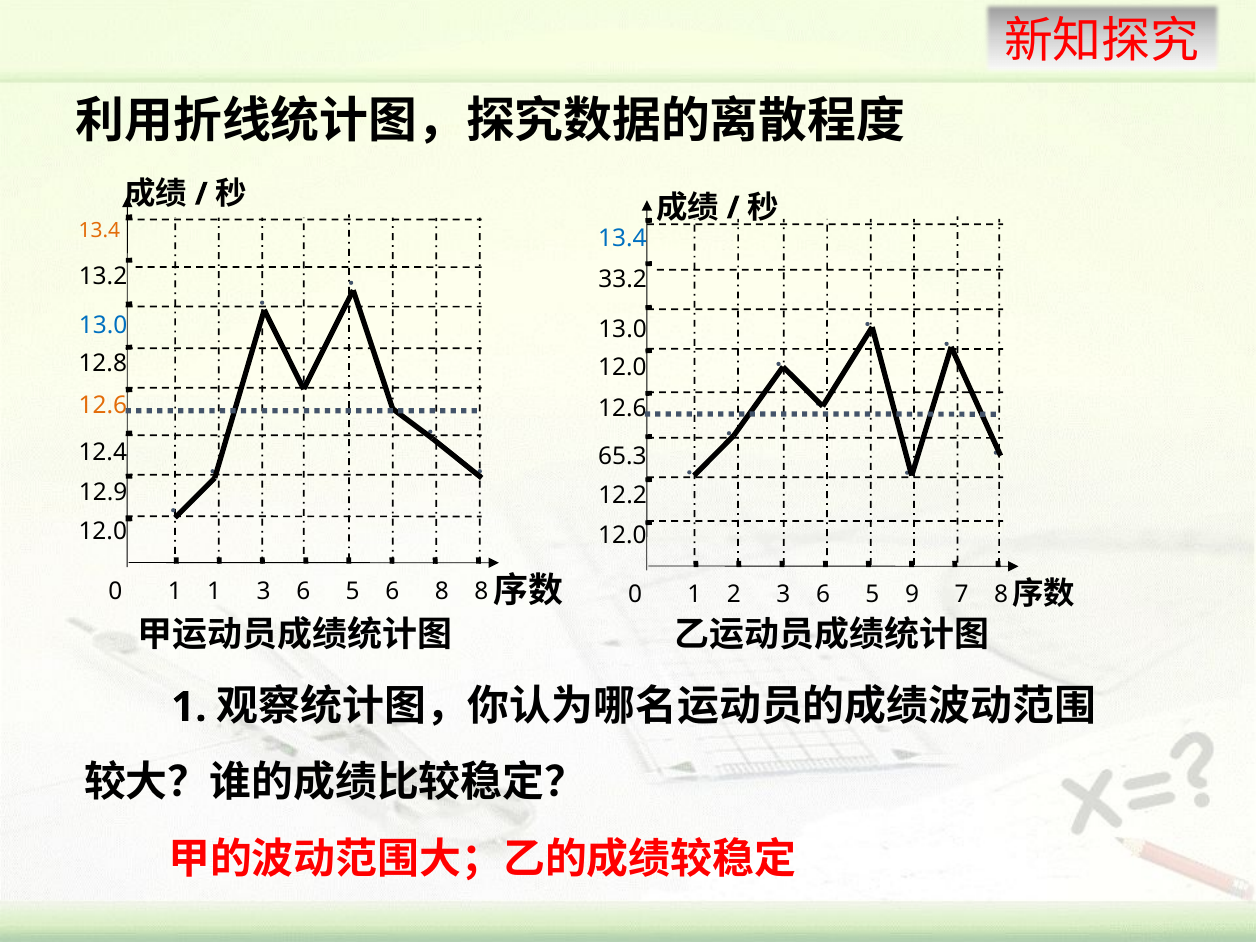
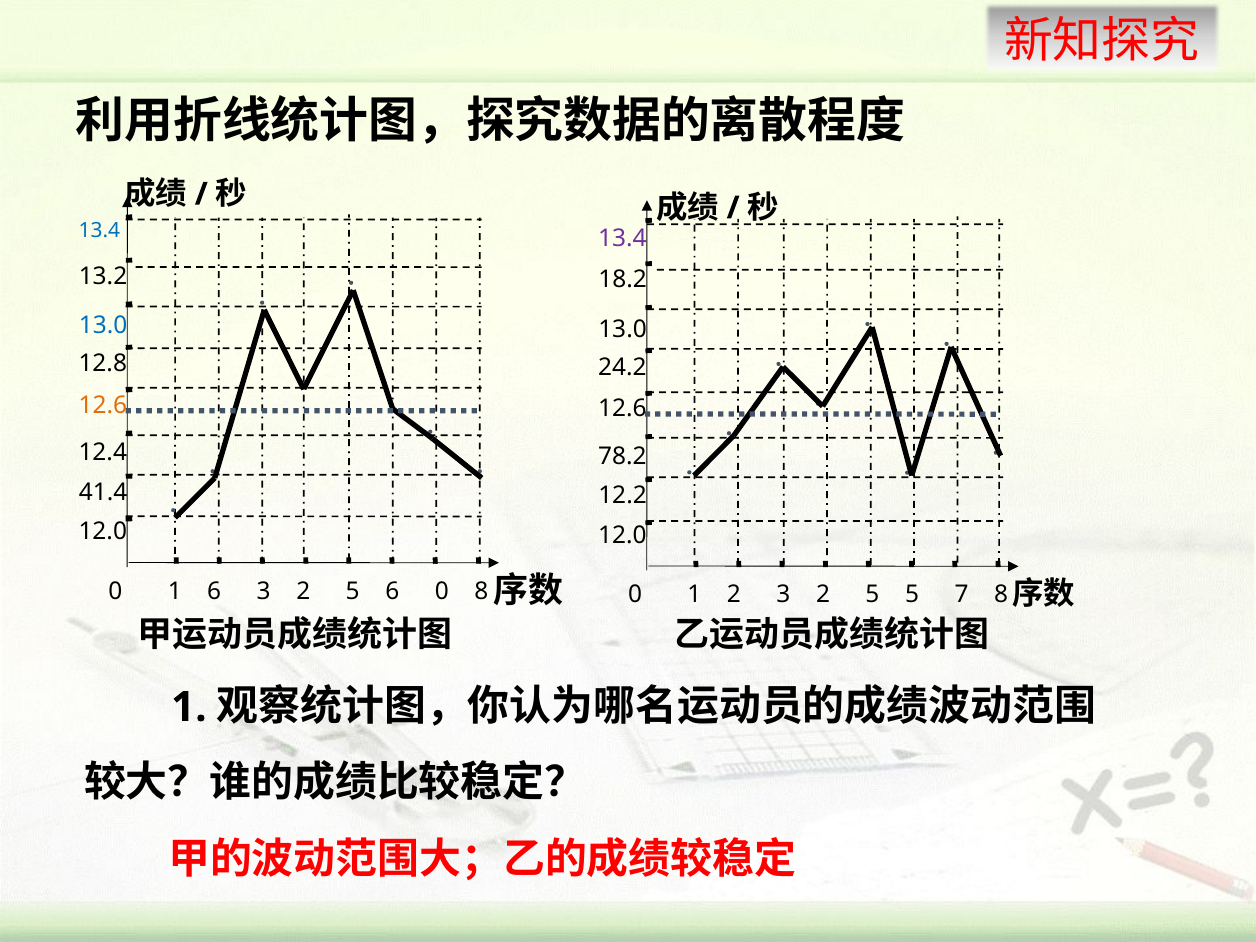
13.4 colour: orange -> blue (99, 231)
13.4 colour: blue -> purple (622, 238)
33.2: 33.2 -> 18.2 (623, 280)
12.0: 12.0 -> 24.2 (622, 367)
65.3: 65.3 -> 78.2 (622, 456)
12.9: 12.9 -> 41.4 (103, 492)
1 1: 1 -> 6 (214, 591)
6: 6 -> 2 (303, 591)
6 8: 8 -> 0 (442, 591)
2 3 6: 6 -> 2 (823, 595)
5 9: 9 -> 5 (912, 595)
